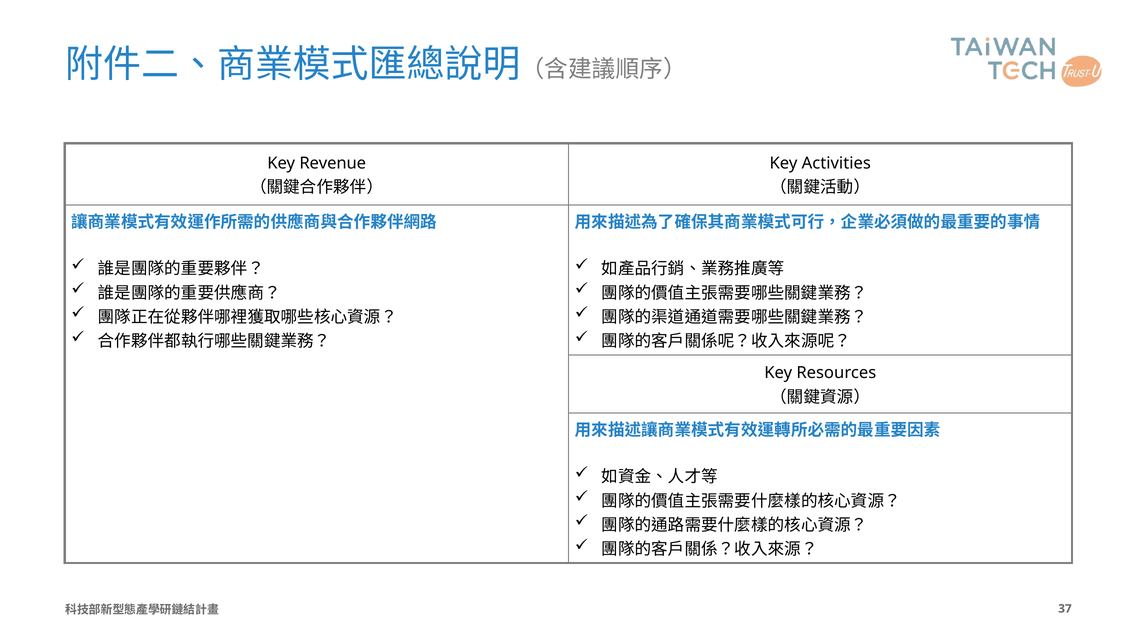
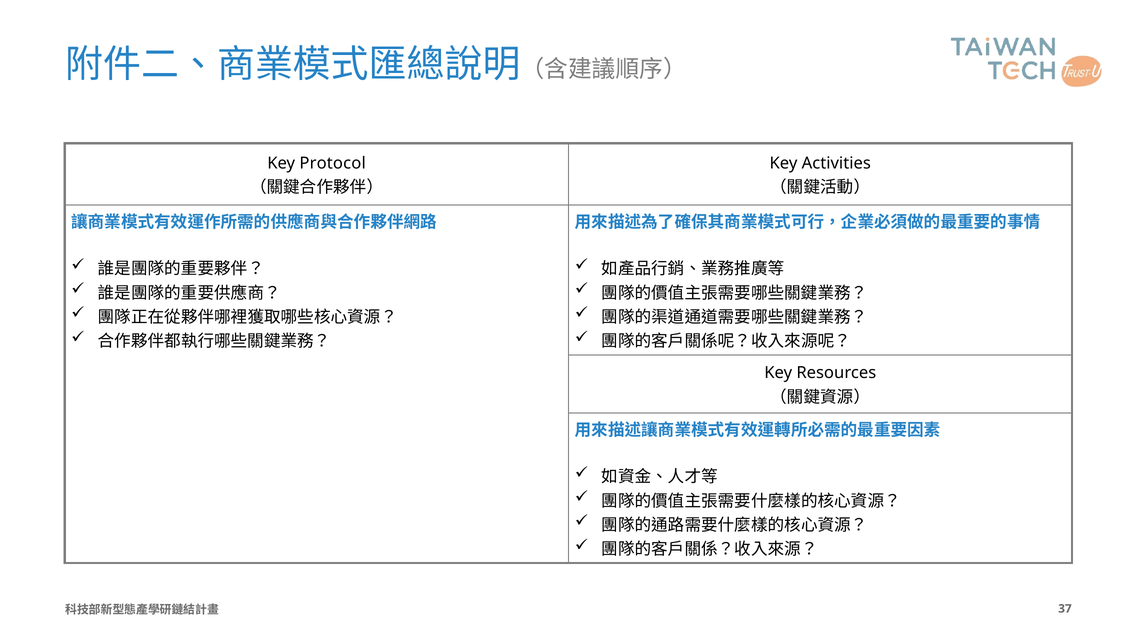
Revenue: Revenue -> Protocol (333, 163)
